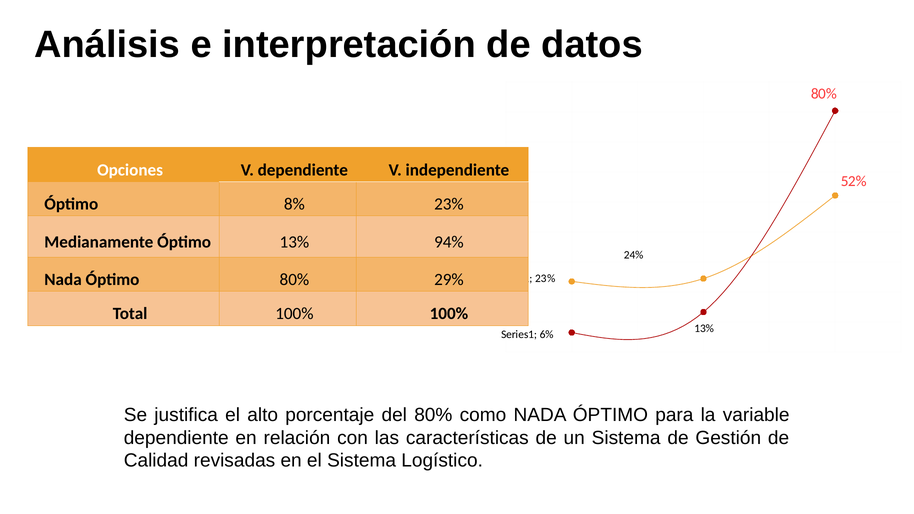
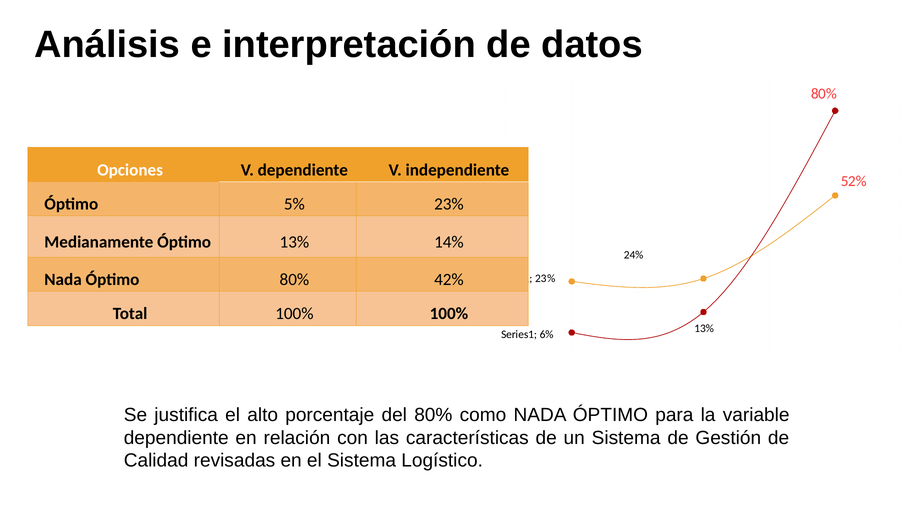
8%: 8% -> 5% (294, 204)
94%: 94% -> 14% (449, 242)
29%: 29% -> 42% (449, 280)
